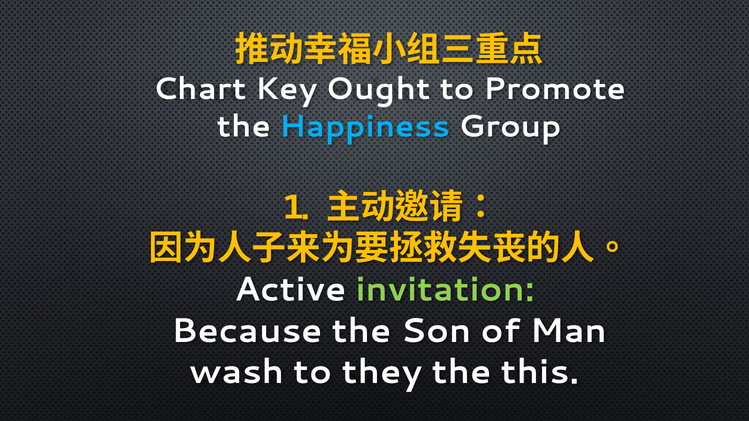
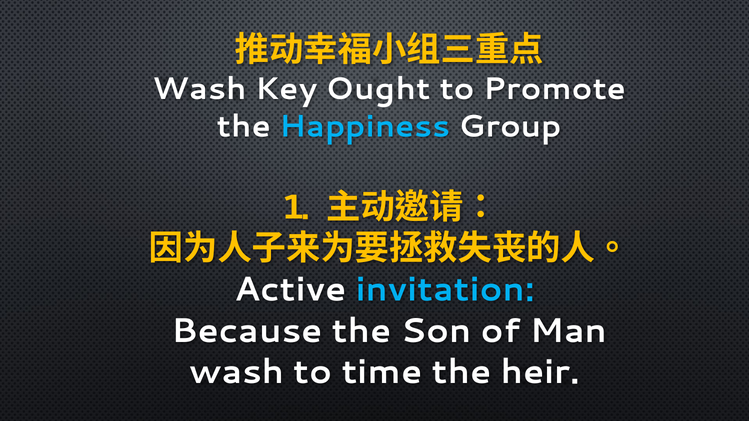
Chart: Chart -> Wash (200, 89)
invitation colour: light green -> light blue (445, 290)
they: they -> time (382, 372)
this: this -> heir (540, 372)
